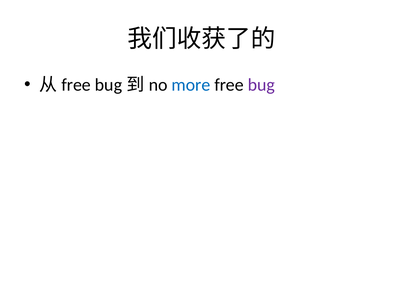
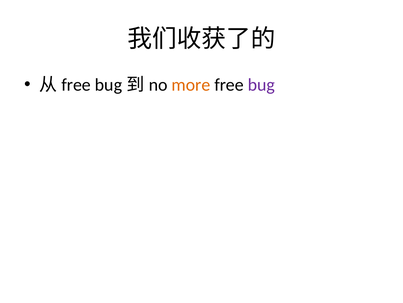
more colour: blue -> orange (191, 85)
